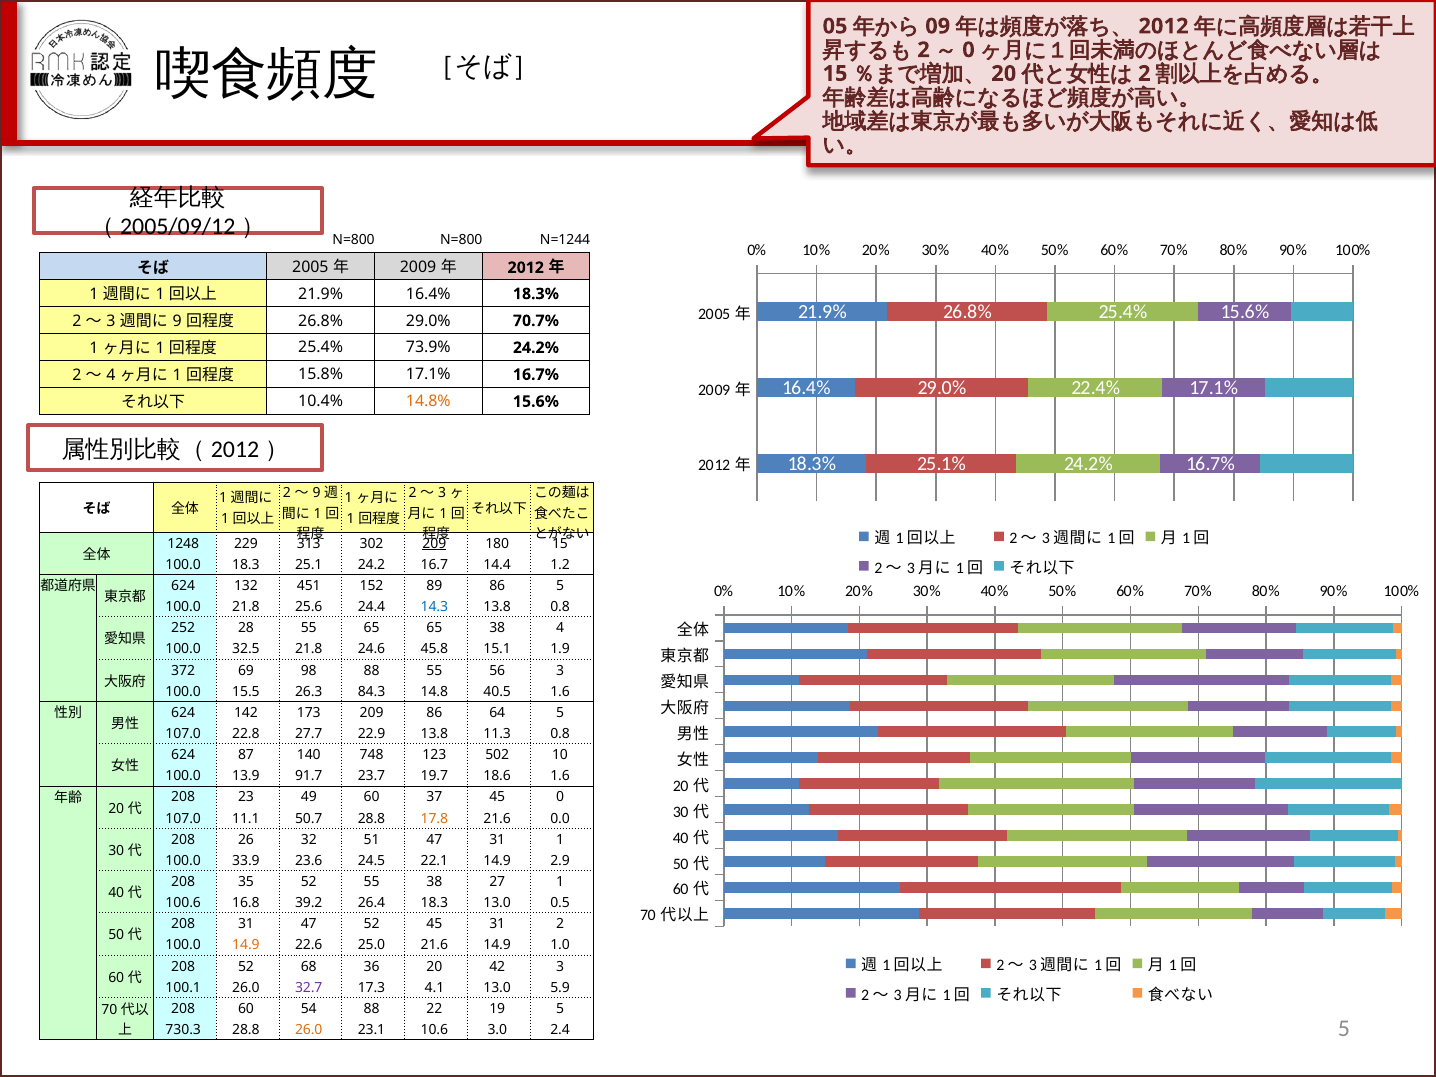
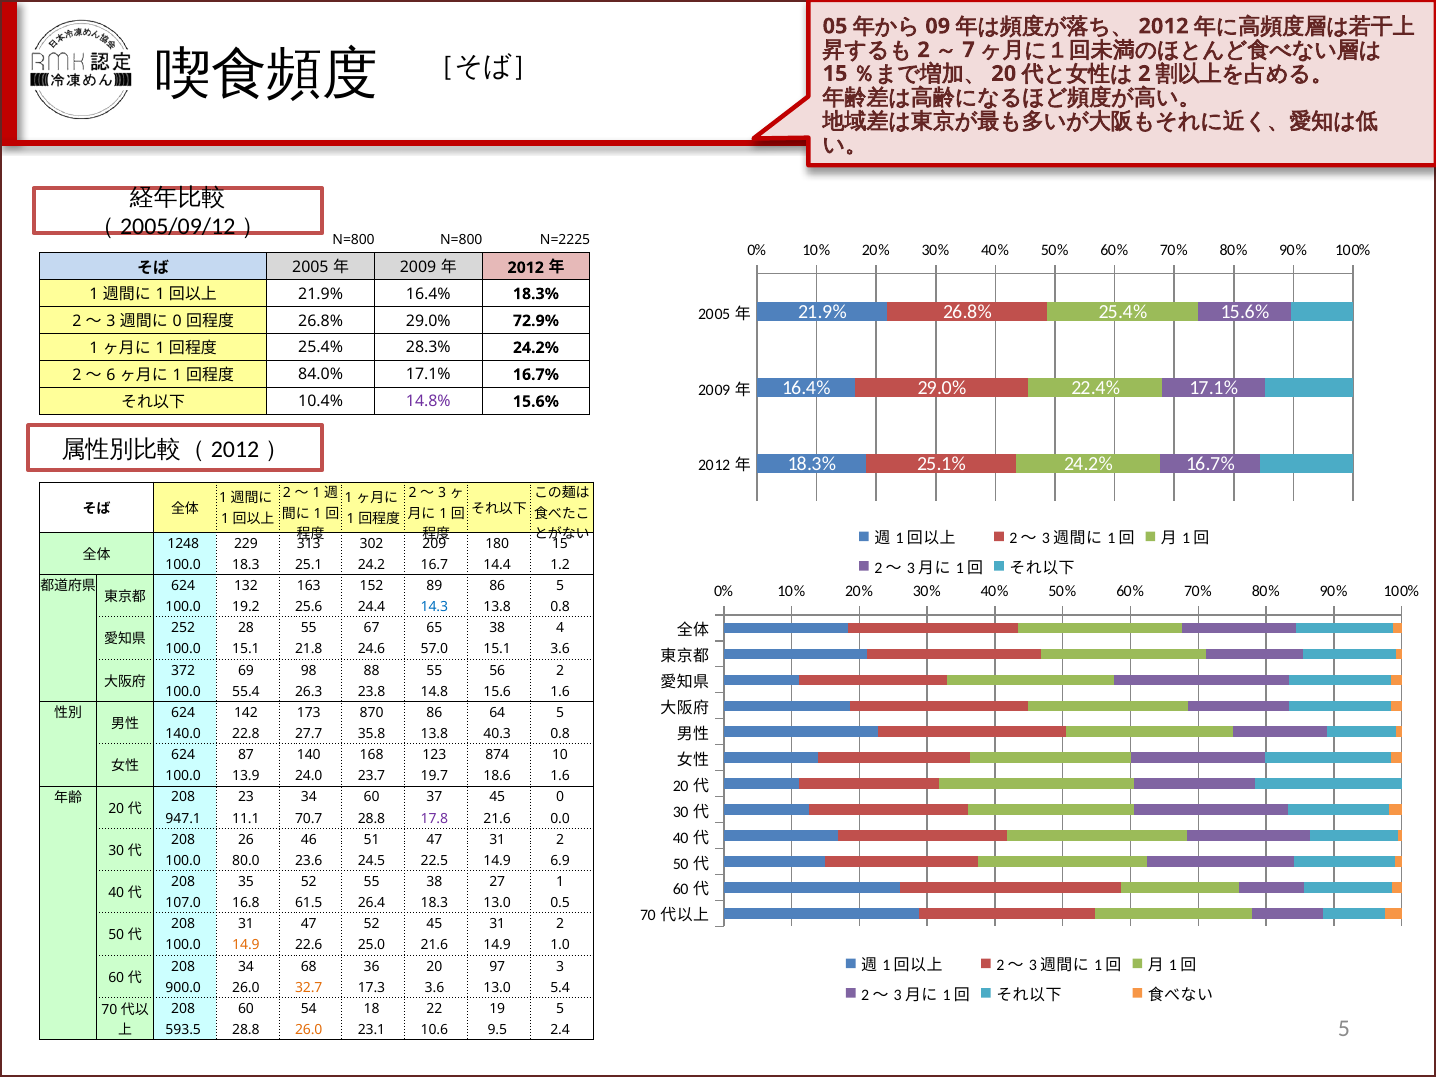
0: 0 -> 7 (969, 50)
N=1244: N=1244 -> N=2225 (565, 240)
9: 9 -> 0 (177, 321)
70.7%: 70.7% -> 72.9% (536, 321)
73.9%: 73.9% -> 28.3% (428, 348)
4: 4 -> 6 (111, 375)
15.8%: 15.8% -> 84.0% (321, 375)
14.8% colour: orange -> purple (428, 402)
9: 9 -> 1 (317, 493)
209 underline: present -> none (434, 544)
451: 451 -> 163 (309, 586)
100.0 21.8: 21.8 -> 19.2 (246, 607)
55 65: 65 -> 67 (372, 628)
100.0 32.5: 32.5 -> 15.1 (246, 649)
45.8: 45.8 -> 57.0 (434, 649)
15.1 1.9: 1.9 -> 3.6 (560, 649)
56 3: 3 -> 2 (560, 670)
15.5: 15.5 -> 55.4 (246, 692)
84.3: 84.3 -> 23.8 (372, 692)
40.5: 40.5 -> 15.6 (497, 692)
173 209: 209 -> 870 (372, 713)
107.0: 107.0 -> 140.0 (183, 734)
22.9: 22.9 -> 35.8 (372, 734)
11.3: 11.3 -> 40.3 (497, 734)
748: 748 -> 168 (372, 755)
502: 502 -> 874 (497, 755)
91.7: 91.7 -> 24.0 (309, 776)
23 49: 49 -> 34 (309, 797)
107.0: 107.0 -> 947.1 (183, 818)
50.7: 50.7 -> 70.7 (309, 818)
17.8 colour: orange -> purple (434, 818)
32: 32 -> 46 (309, 840)
47 31 1: 1 -> 2 (560, 840)
33.9: 33.9 -> 80.0 (246, 861)
22.1: 22.1 -> 22.5 (434, 861)
2.9: 2.9 -> 6.9 (560, 861)
100.6: 100.6 -> 107.0 (183, 903)
39.2: 39.2 -> 61.5 (309, 903)
208 52: 52 -> 34 (246, 966)
42: 42 -> 97 (497, 966)
100.1: 100.1 -> 900.0 (183, 988)
32.7 colour: purple -> orange (309, 988)
17.3 4.1: 4.1 -> 3.6 (434, 988)
5.9: 5.9 -> 5.4 (560, 988)
54 88: 88 -> 18 (372, 1009)
730.3: 730.3 -> 593.5 (183, 1030)
3.0: 3.0 -> 9.5 (497, 1030)
